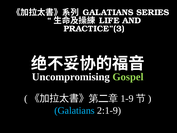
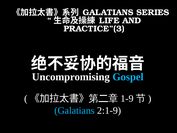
Gospel colour: light green -> light blue (128, 77)
